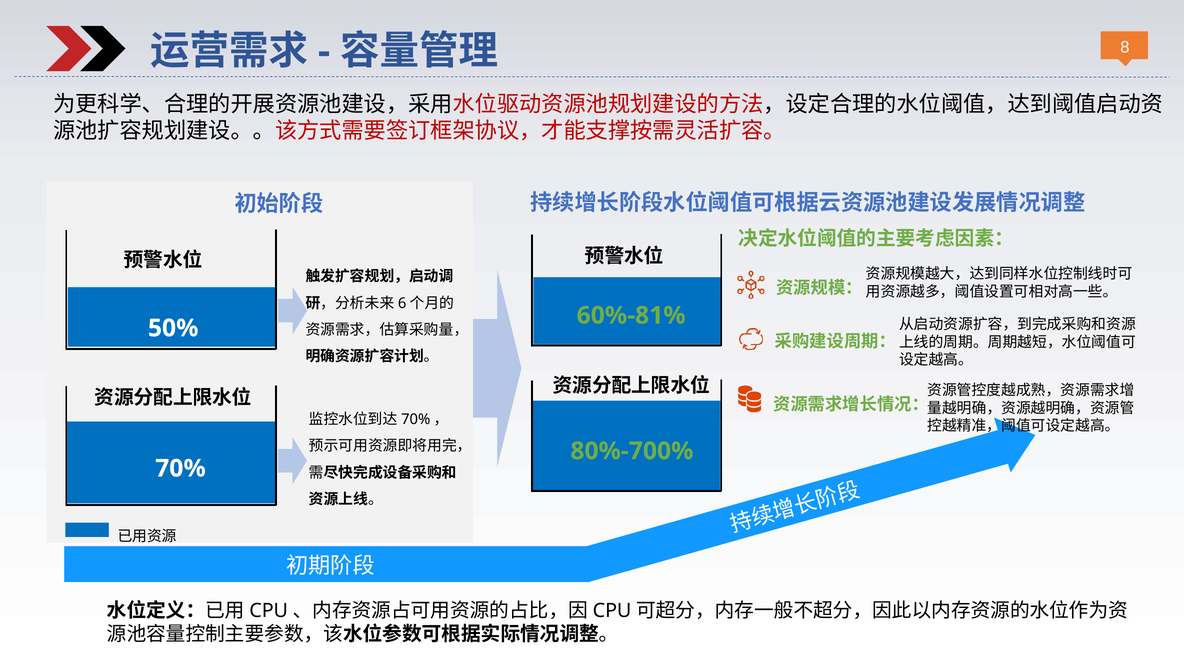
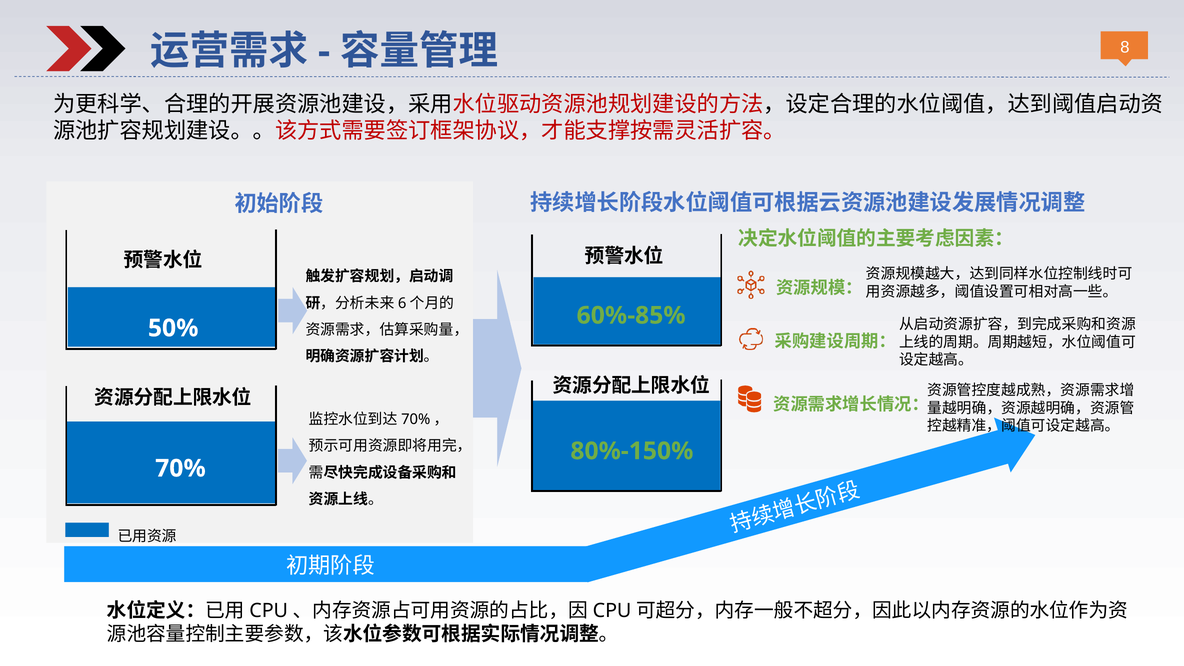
60%-81%: 60%-81% -> 60%-85% (631, 315)
80%-700%: 80%-700% -> 80%-150% (632, 451)
